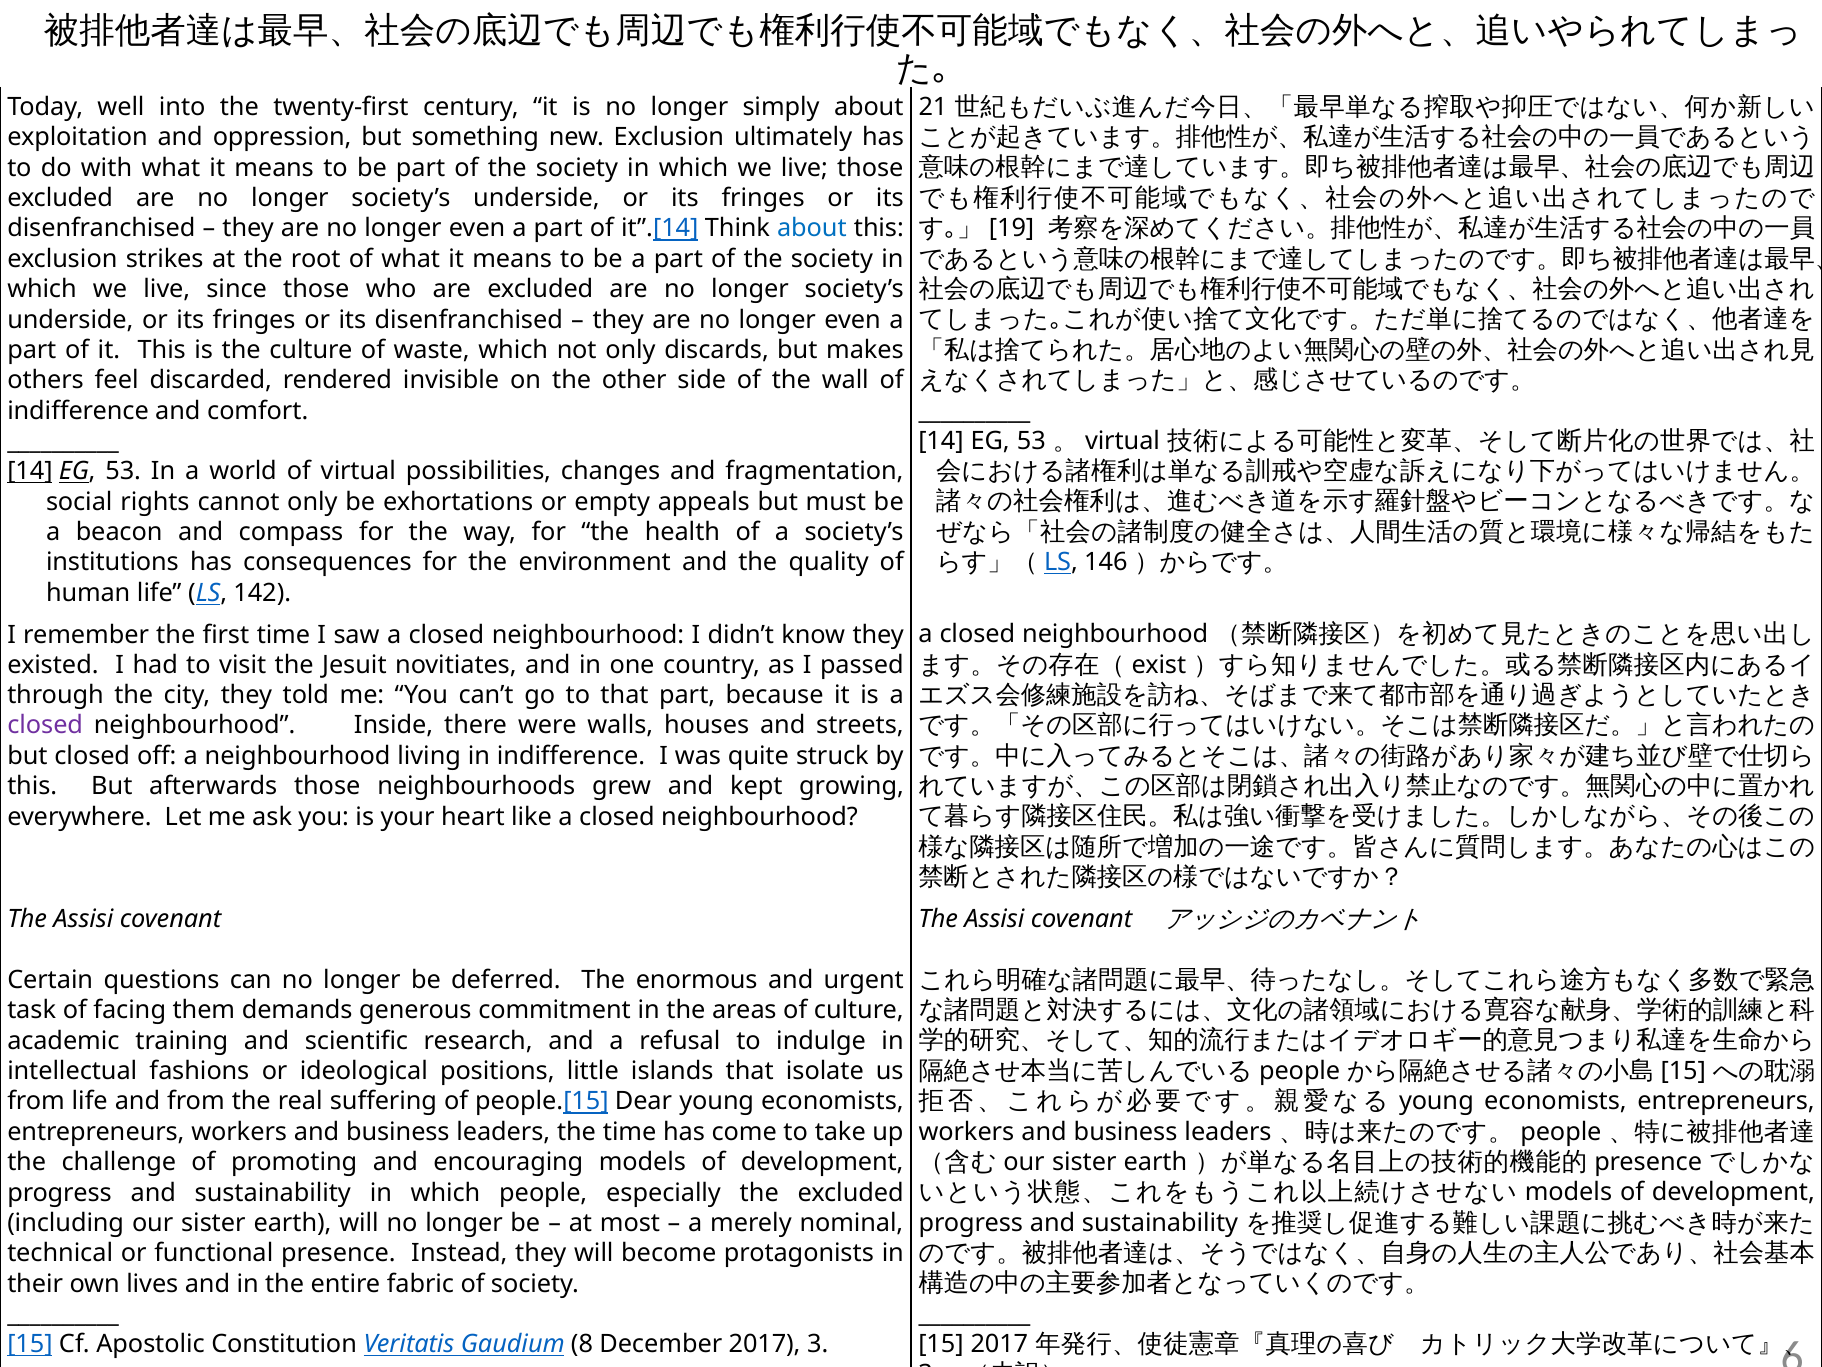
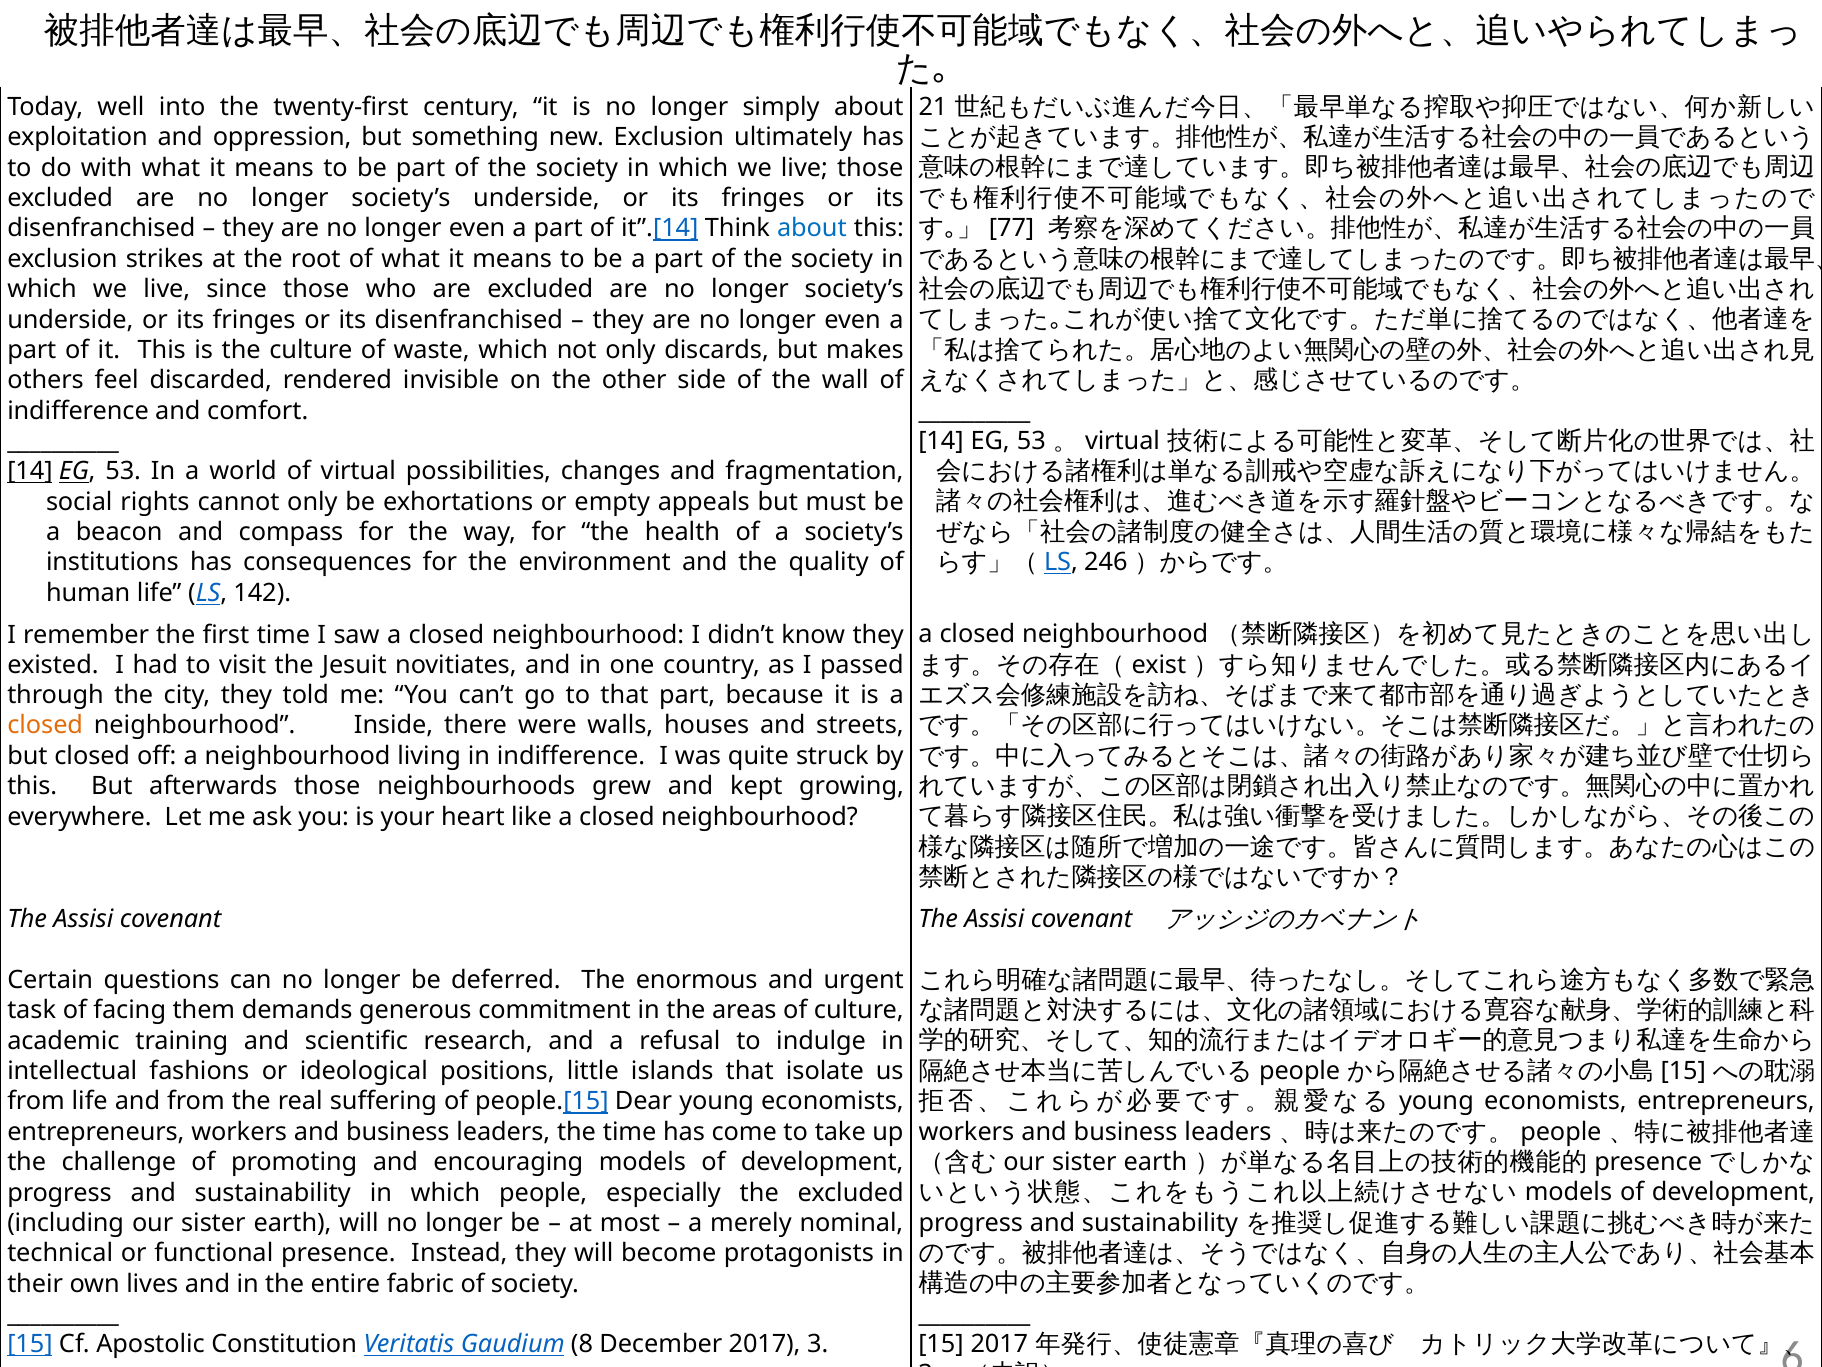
19: 19 -> 77 (1012, 228)
146: 146 -> 246 (1106, 562)
closed colour: purple -> orange (45, 725)
